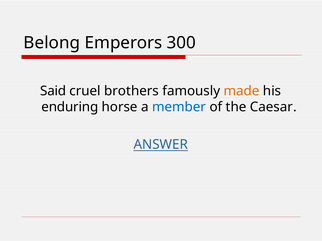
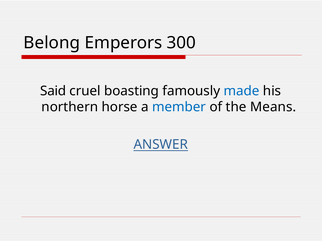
brothers: brothers -> boasting (132, 91)
made colour: orange -> blue (242, 91)
enduring: enduring -> northern (70, 107)
Caesar: Caesar -> Means (273, 107)
